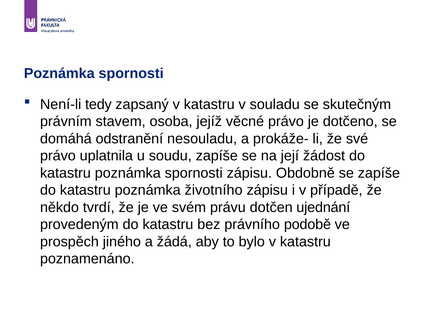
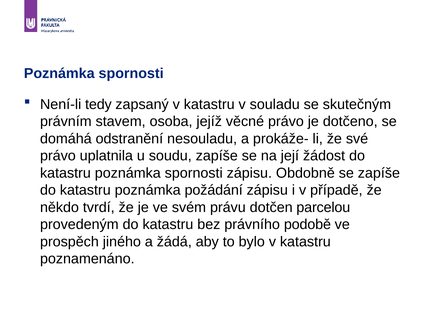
životního: životního -> požádání (214, 190)
ujednání: ujednání -> parcelou (323, 207)
